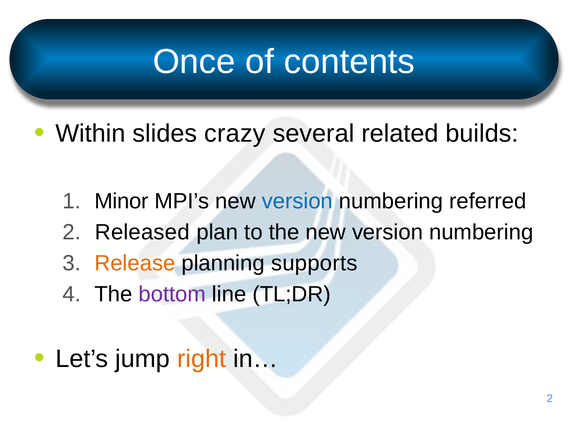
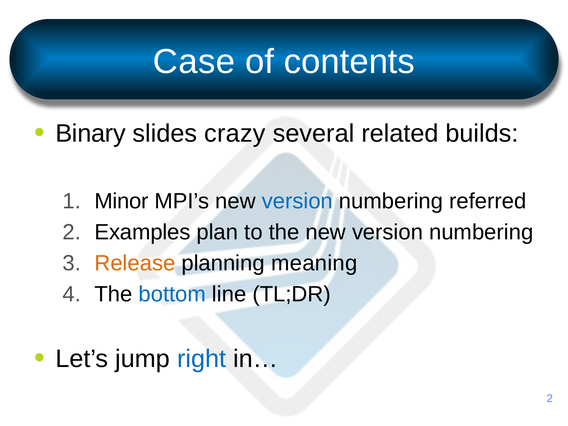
Once: Once -> Case (194, 62)
Within: Within -> Binary (91, 133)
Released: Released -> Examples (142, 232)
supports: supports -> meaning (314, 263)
bottom colour: purple -> blue (172, 294)
right colour: orange -> blue (202, 359)
